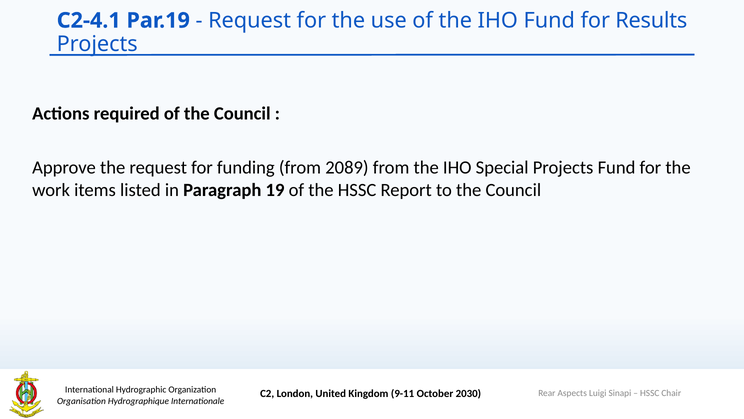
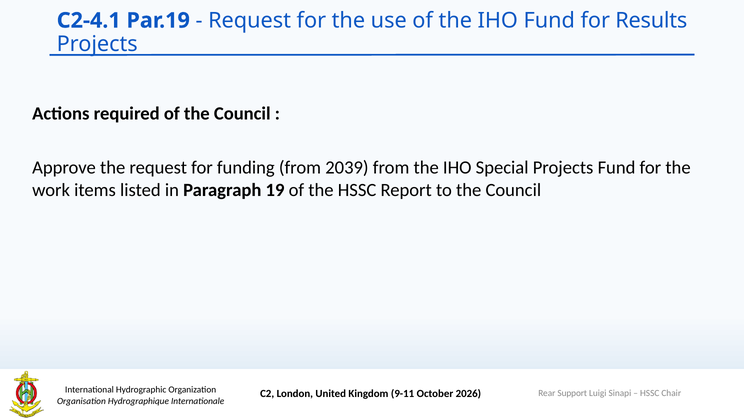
2089: 2089 -> 2039 (347, 167)
2030: 2030 -> 2026 (468, 393)
Aspects: Aspects -> Support (572, 393)
